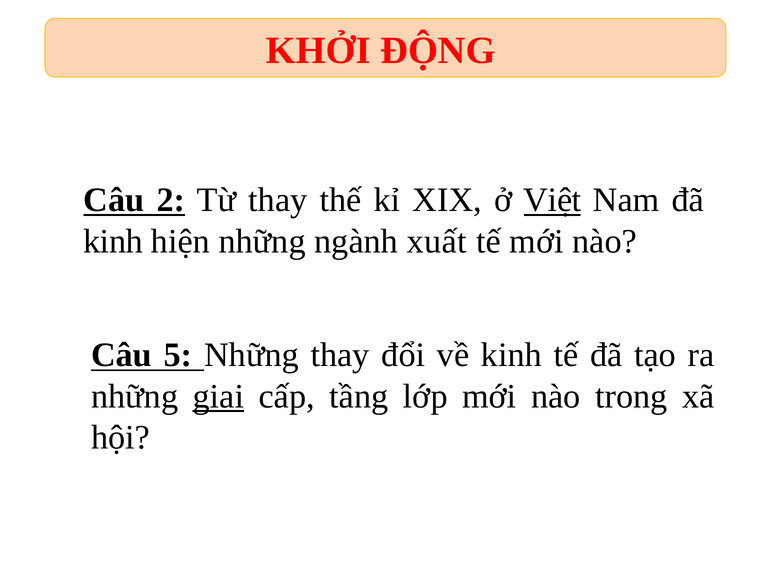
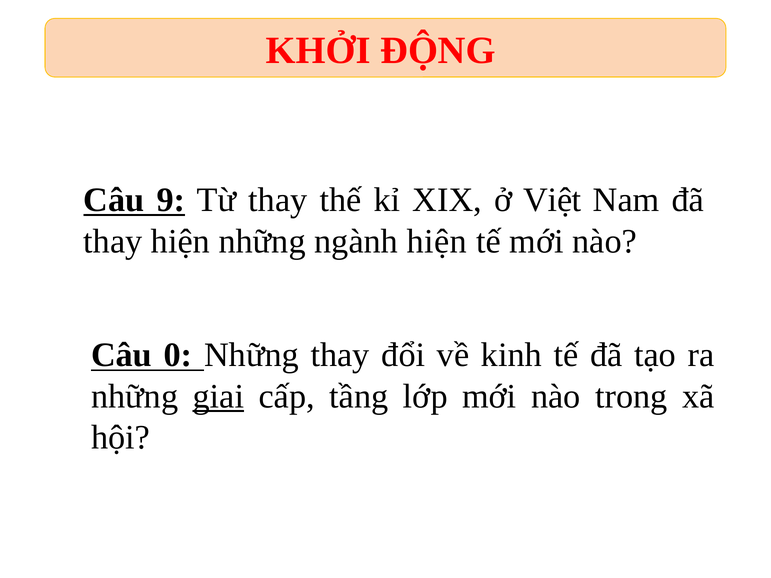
2: 2 -> 9 (171, 200)
Việt underline: present -> none (552, 200)
kinh: kinh -> thay (113, 241)
ngành xuất: xuất -> hiện (437, 241)
5: 5 -> 0 (178, 355)
